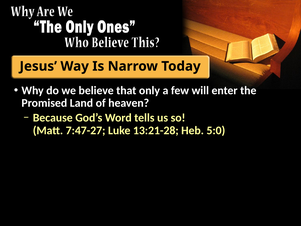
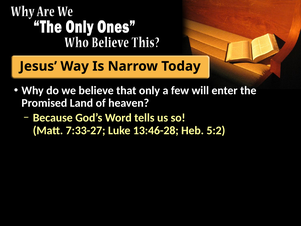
7:47-27: 7:47-27 -> 7:33-27 (86, 130)
13:21-28: 13:21-28 -> 13:46-28 (156, 130)
5:0: 5:0 -> 5:2 (216, 130)
